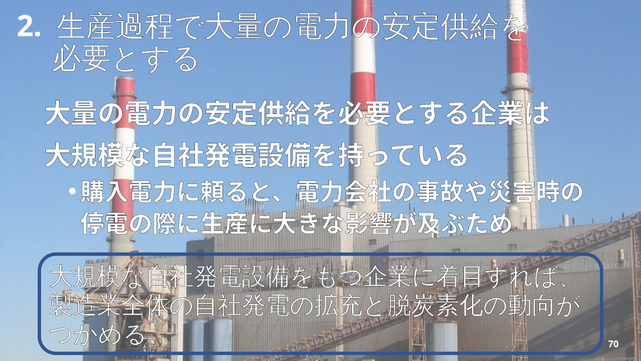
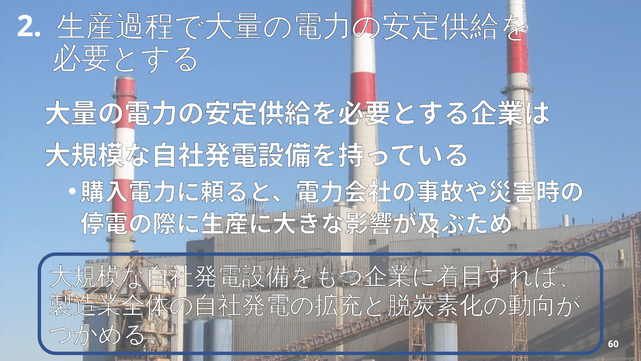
70: 70 -> 60 (613, 344)
